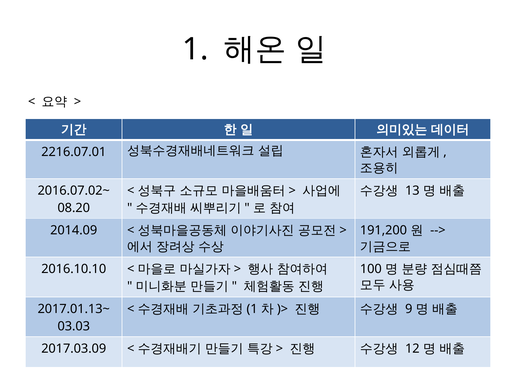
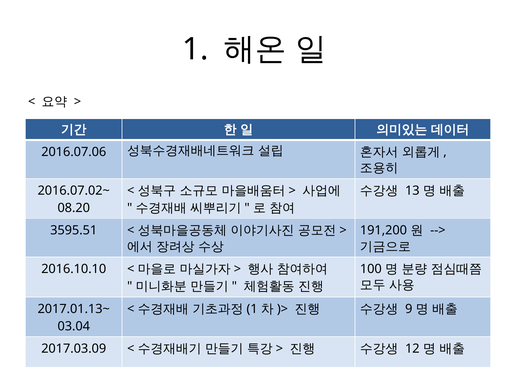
2216.07.01: 2216.07.01 -> 2016.07.06 (74, 152)
2014.09: 2014.09 -> 3595.51 (74, 230)
03.03: 03.03 -> 03.04 (74, 326)
